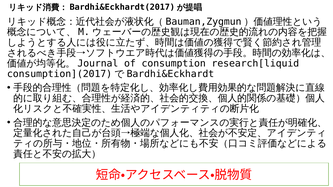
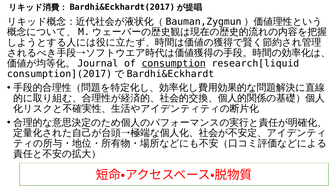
consumption underline: none -> present (174, 63)
